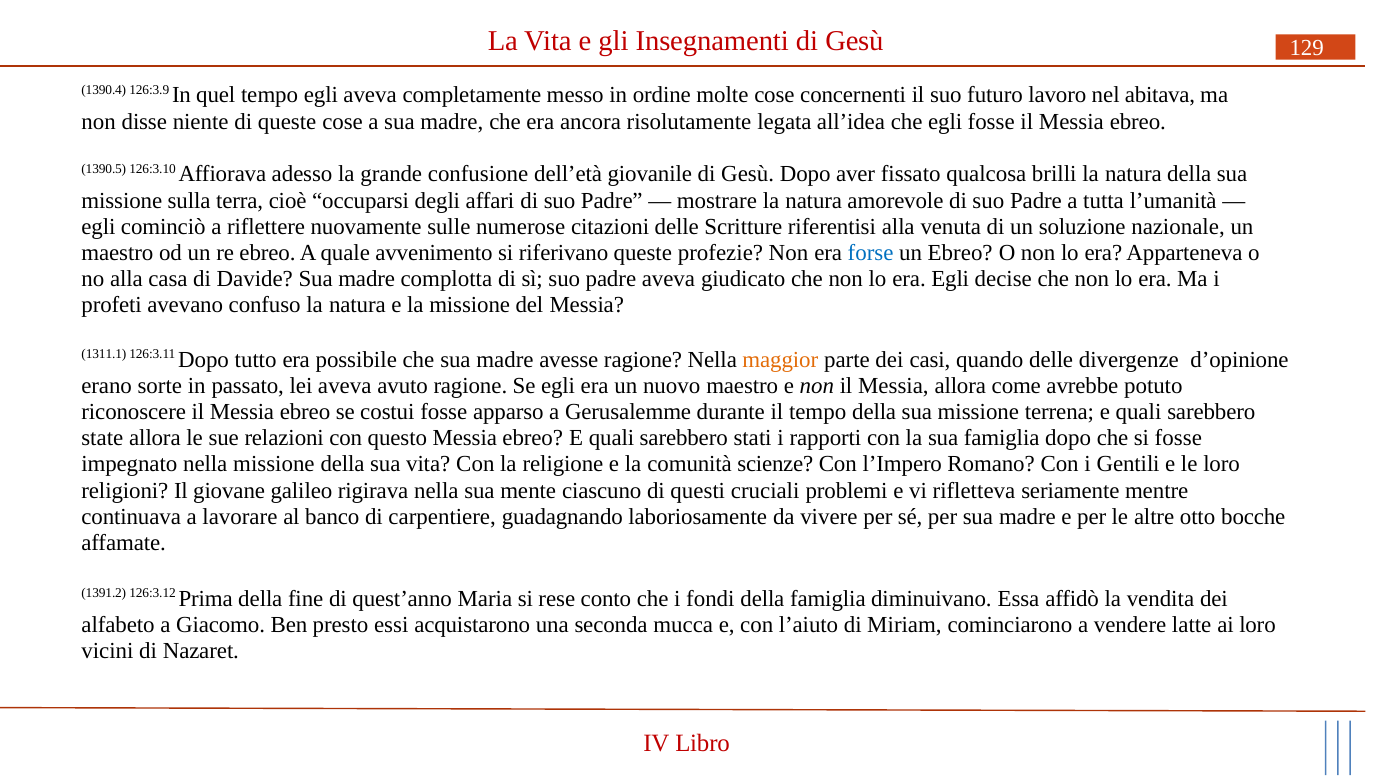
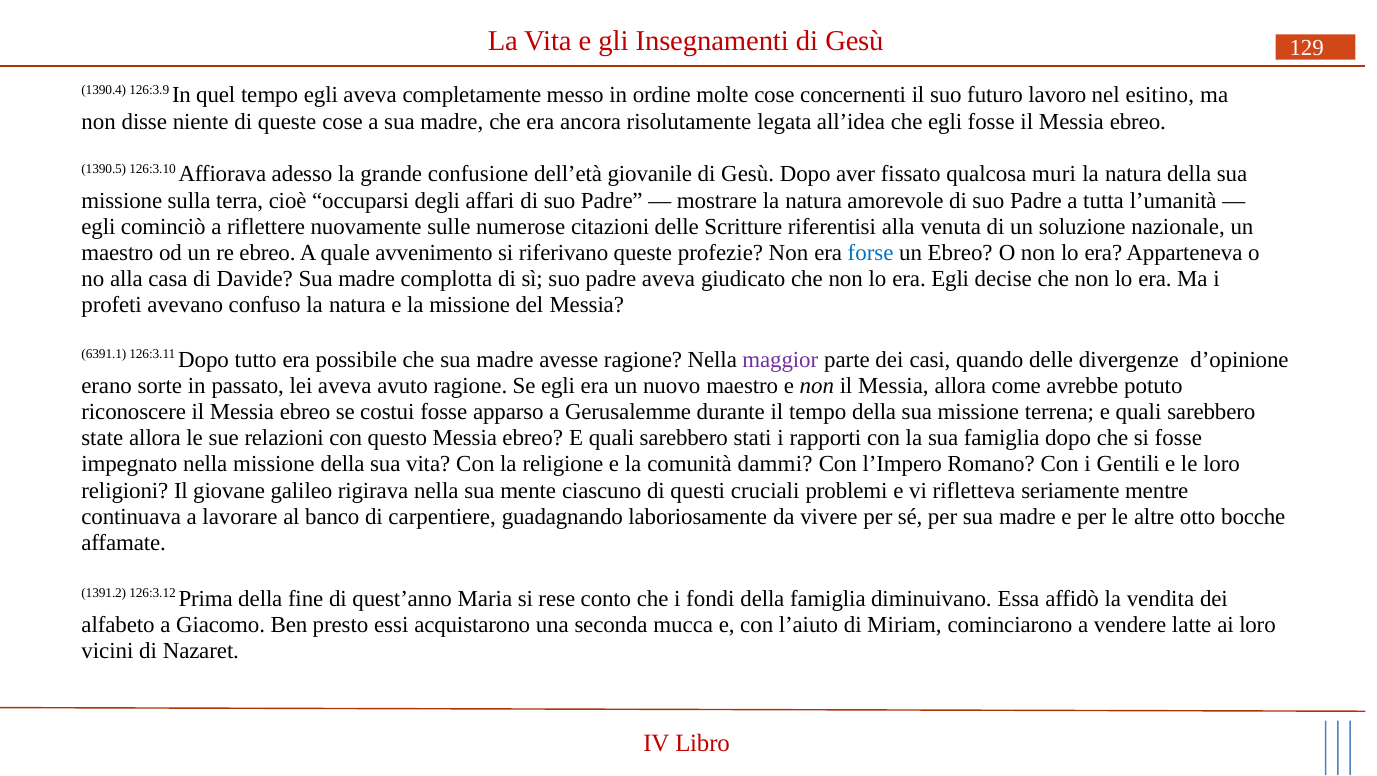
abitava: abitava -> esitino (1160, 95)
brilli: brilli -> muri (1054, 174)
1311.1: 1311.1 -> 6391.1 (104, 354)
maggior colour: orange -> purple (780, 359)
scienze: scienze -> dammi (775, 464)
